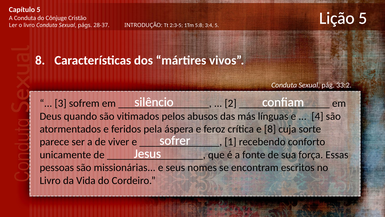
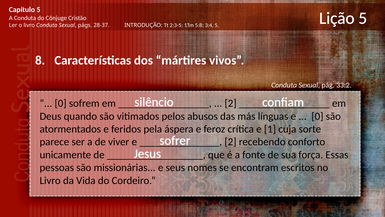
3: 3 -> 0 (61, 103)
4: 4 -> 0 (317, 116)
e 8: 8 -> 1 (270, 129)
1: 1 -> 2 (230, 142)
